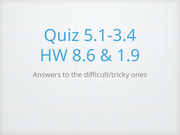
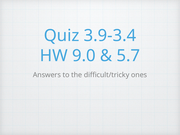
5.1-3.4: 5.1-3.4 -> 3.9-3.4 (110, 36)
8.6: 8.6 -> 9.0 (84, 56)
1.9: 1.9 -> 5.7 (128, 56)
